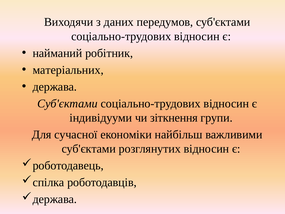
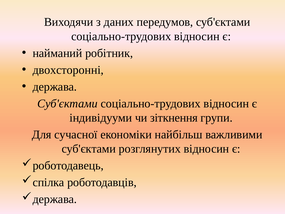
матеріальних: матеріальних -> двохсторонні (68, 70)
